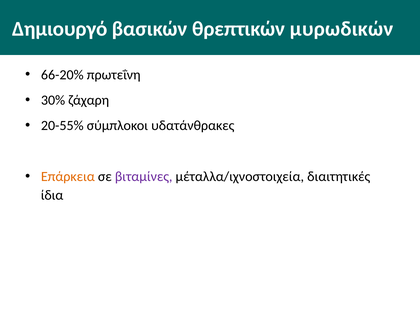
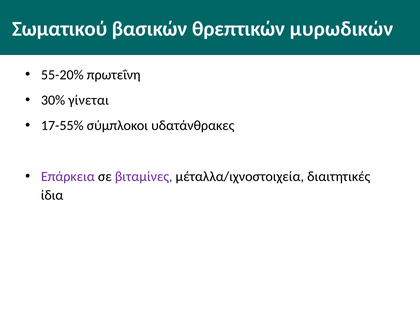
Δημιουργό: Δημιουργό -> Σωματικού (60, 29)
66-20%: 66-20% -> 55-20% (62, 75)
ζάχαρη: ζάχαρη -> γίνεται (89, 100)
20-55%: 20-55% -> 17-55% (62, 126)
Επάρκεια colour: orange -> purple (68, 177)
